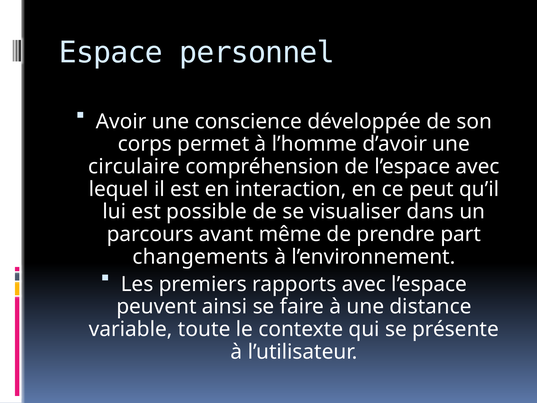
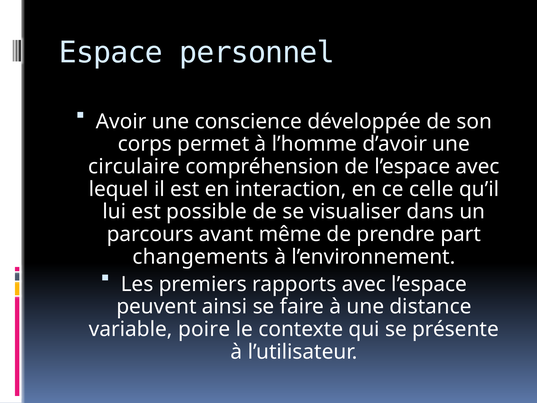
peut: peut -> celle (431, 189)
toute: toute -> poire (204, 329)
